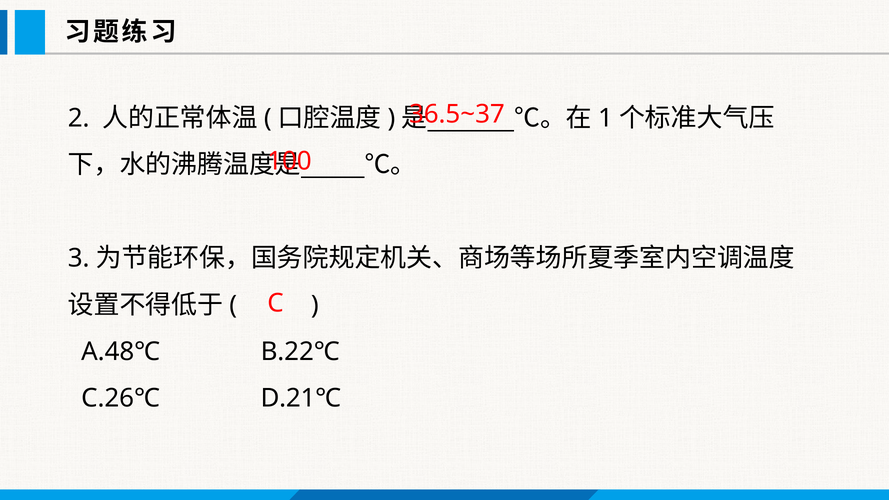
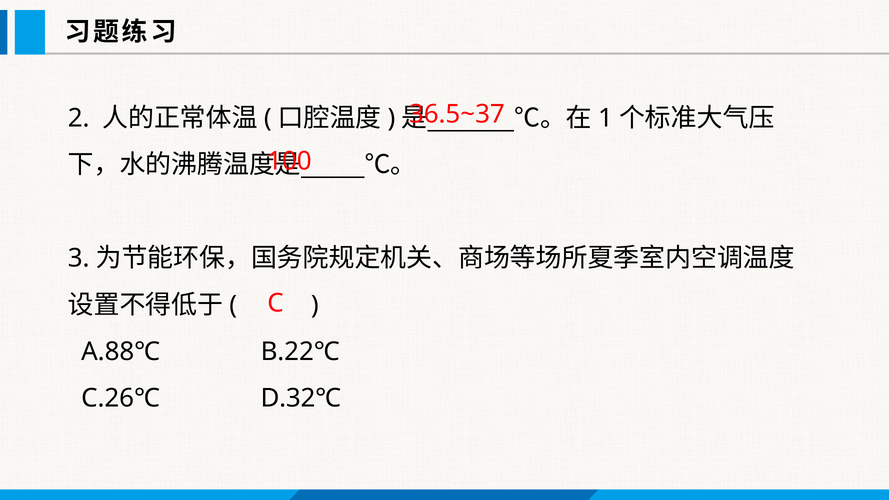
A.48℃: A.48℃ -> A.88℃ (121, 352)
D.21℃: D.21℃ -> D.32℃ (301, 398)
